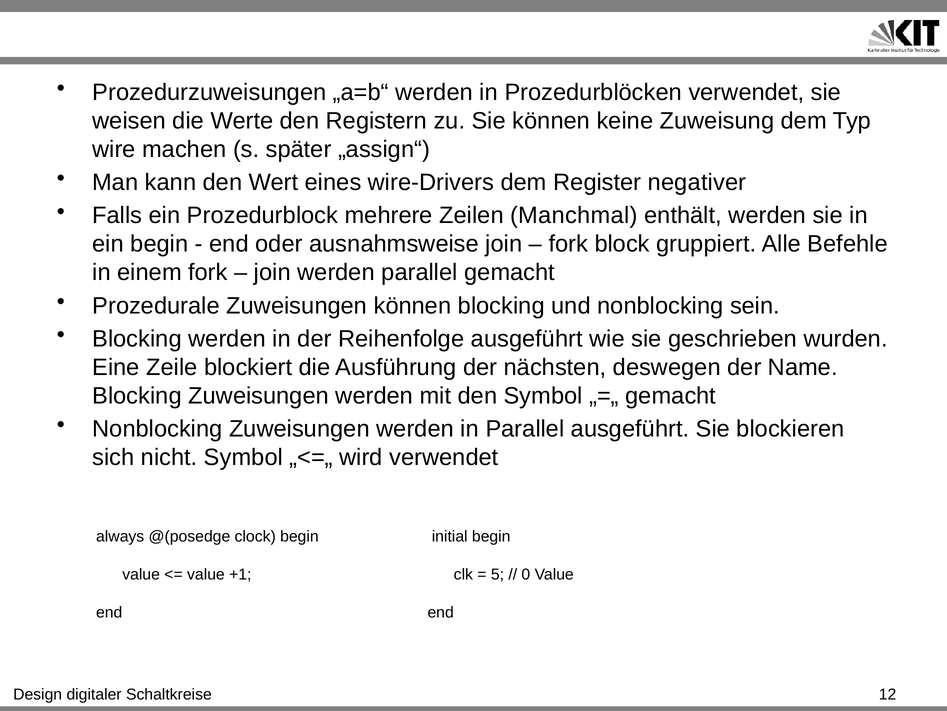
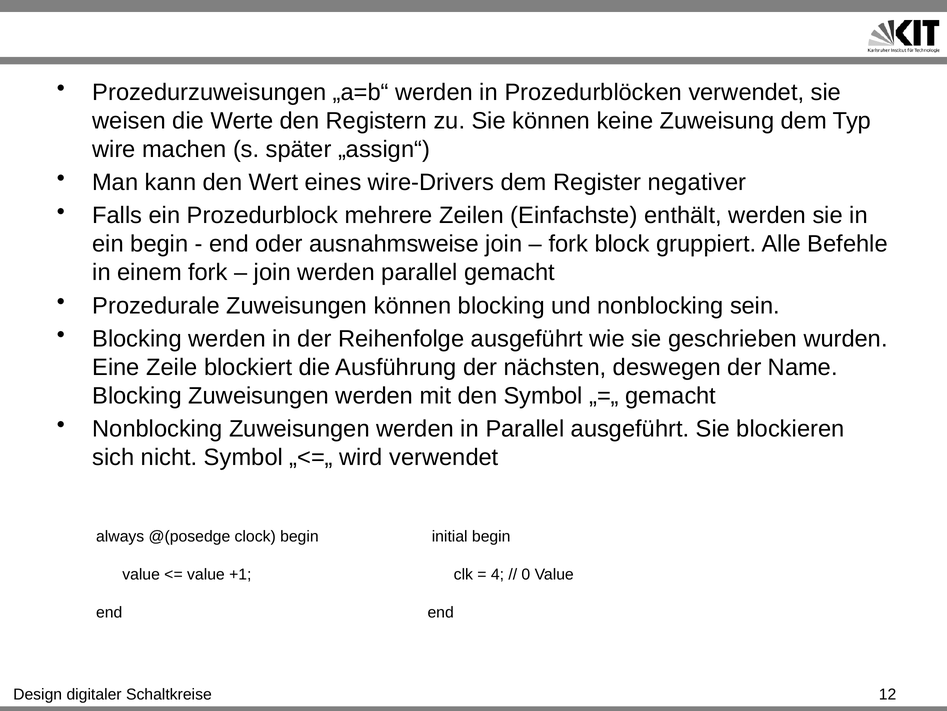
Manchmal: Manchmal -> Einfachste (574, 215)
5: 5 -> 4 (497, 574)
